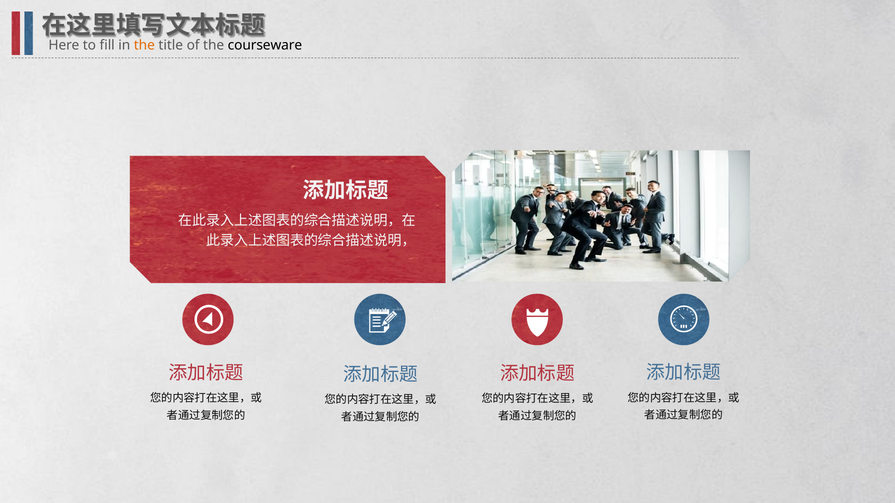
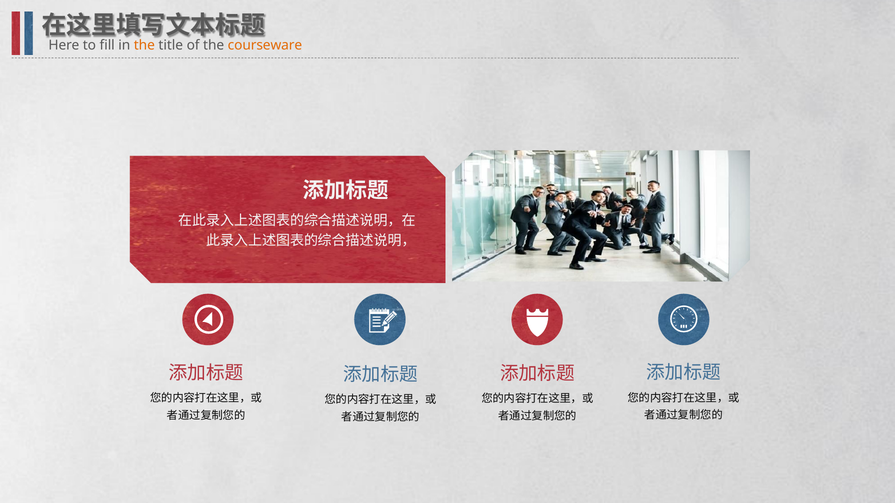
courseware colour: black -> orange (265, 45)
